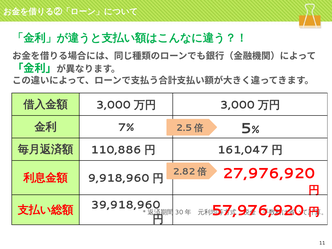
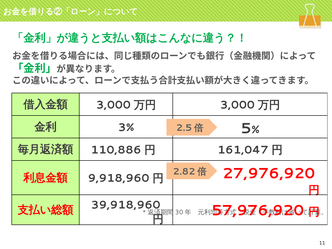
7%: 7% -> 3% (126, 127)
